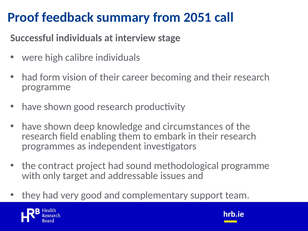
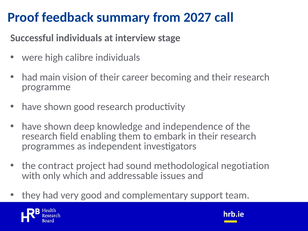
2051: 2051 -> 2027 (198, 17)
form: form -> main (50, 77)
circumstances: circumstances -> independence (193, 126)
methodological programme: programme -> negotiation (245, 166)
target: target -> which (75, 176)
